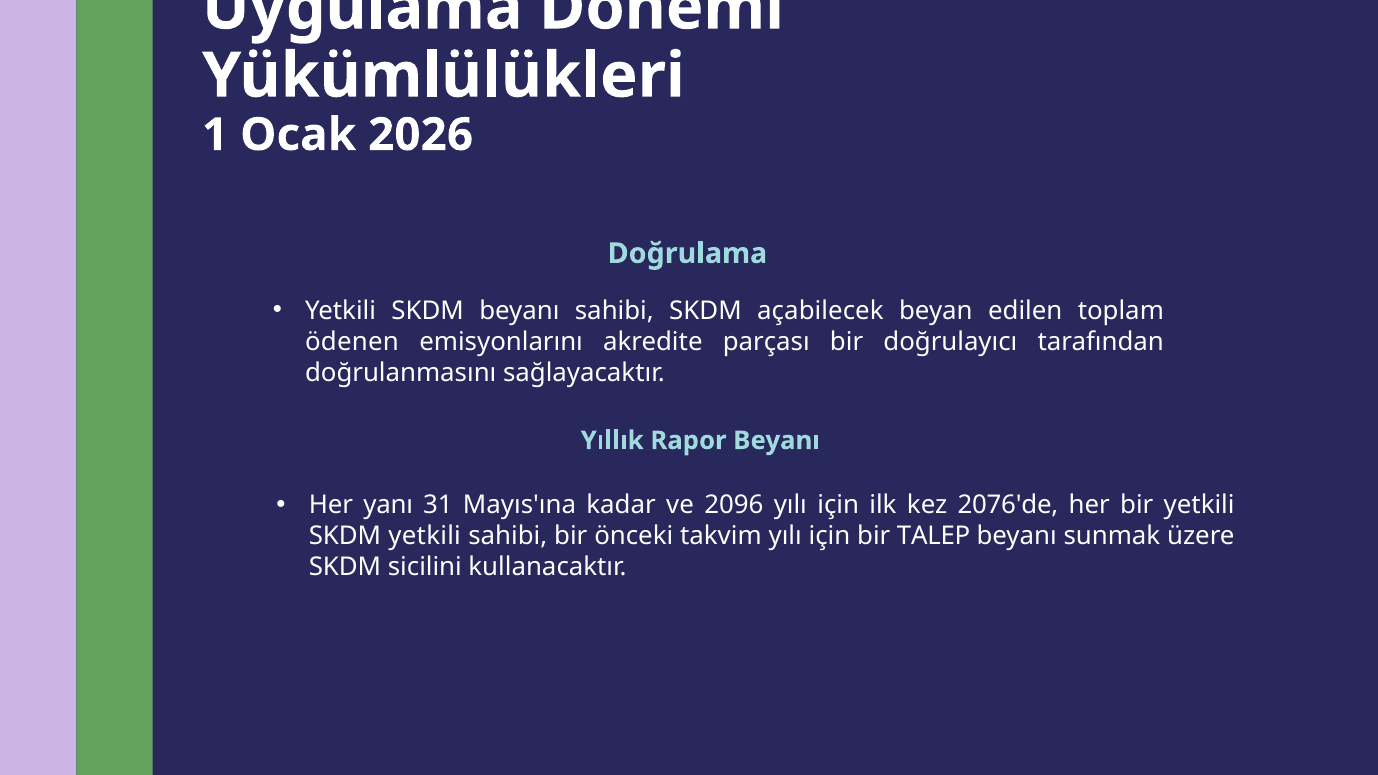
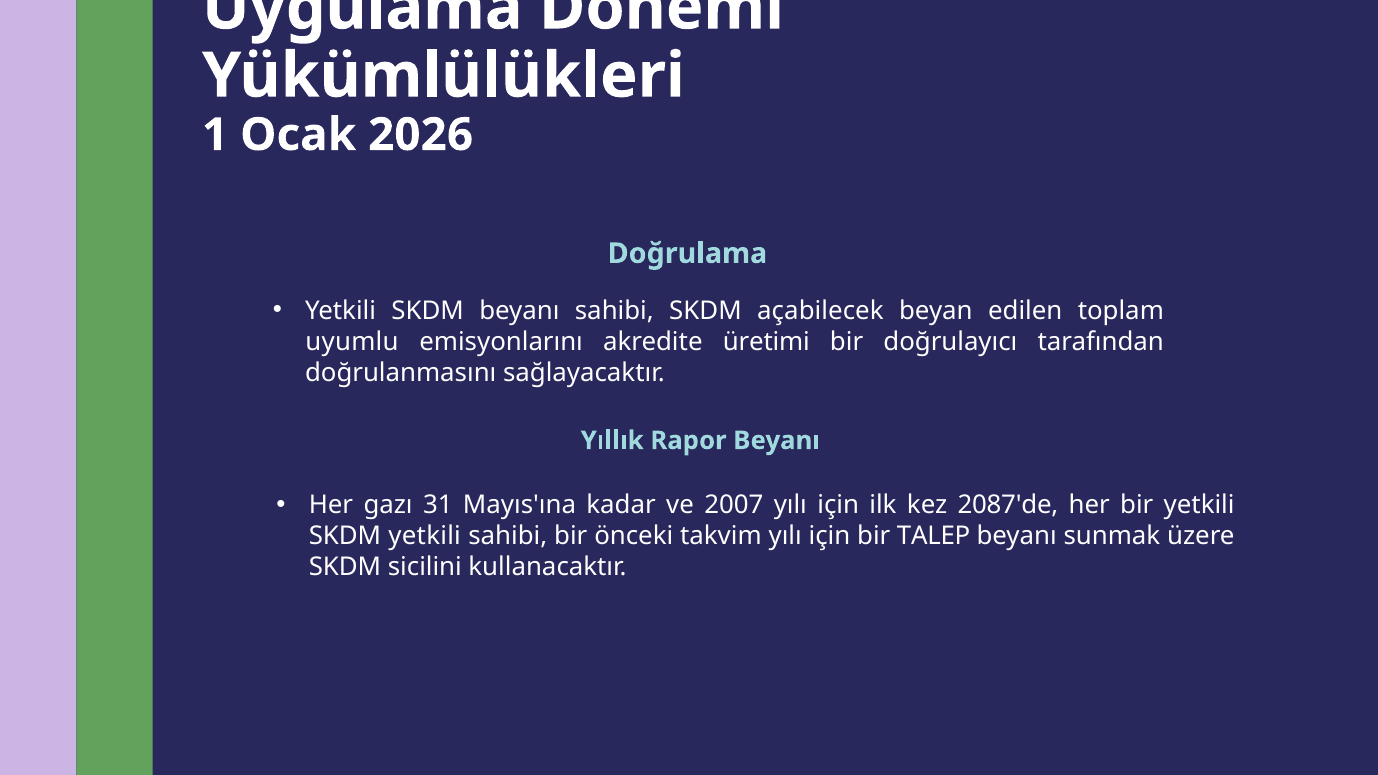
ödenen: ödenen -> uyumlu (352, 342)
parçası: parçası -> üretimi (766, 342)
yanı: yanı -> gazı (388, 505)
2096: 2096 -> 2007 (734, 505)
2076'de: 2076'de -> 2087'de (1008, 505)
